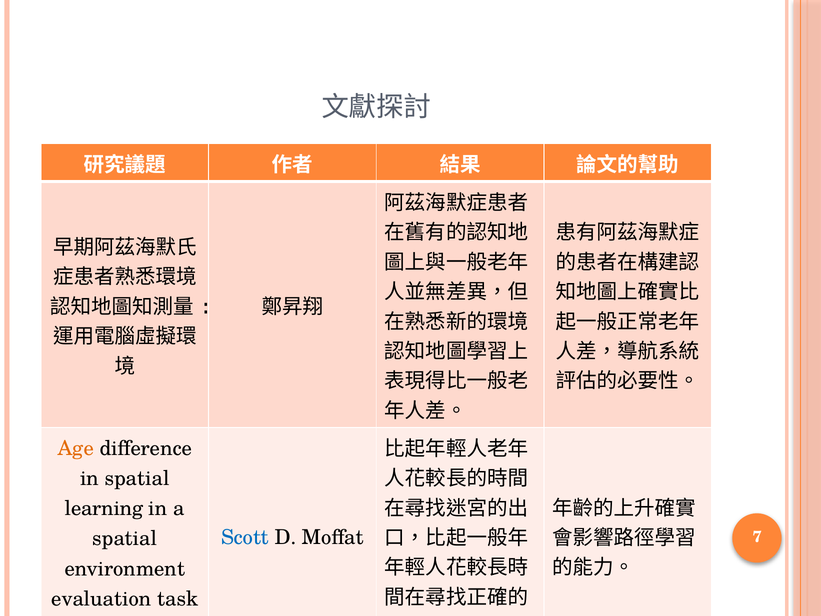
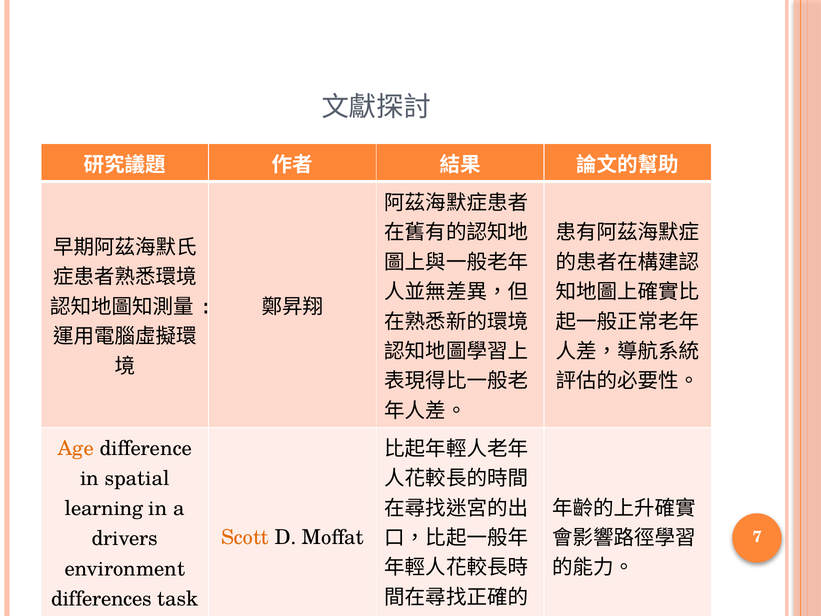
Scott colour: blue -> orange (245, 537)
spatial: spatial -> drivers (125, 538)
evaluation: evaluation -> differences (102, 599)
